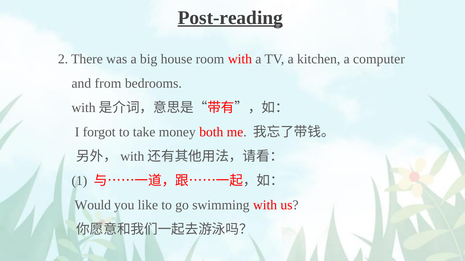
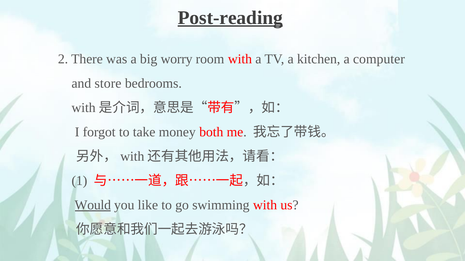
house: house -> worry (177, 59)
from: from -> store (108, 84)
Would underline: none -> present (93, 206)
